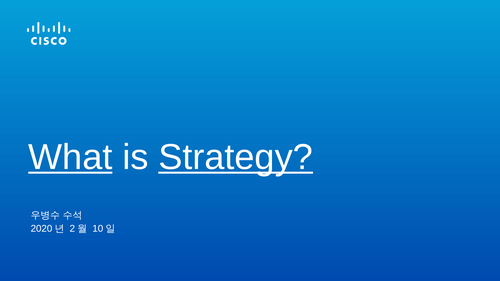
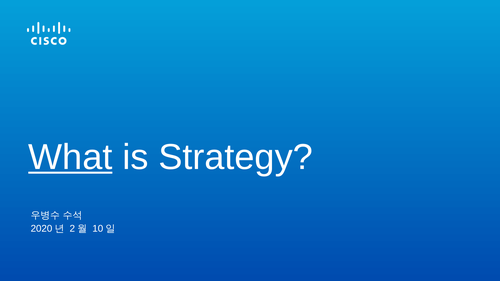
Strategy underline: present -> none (236, 157)
